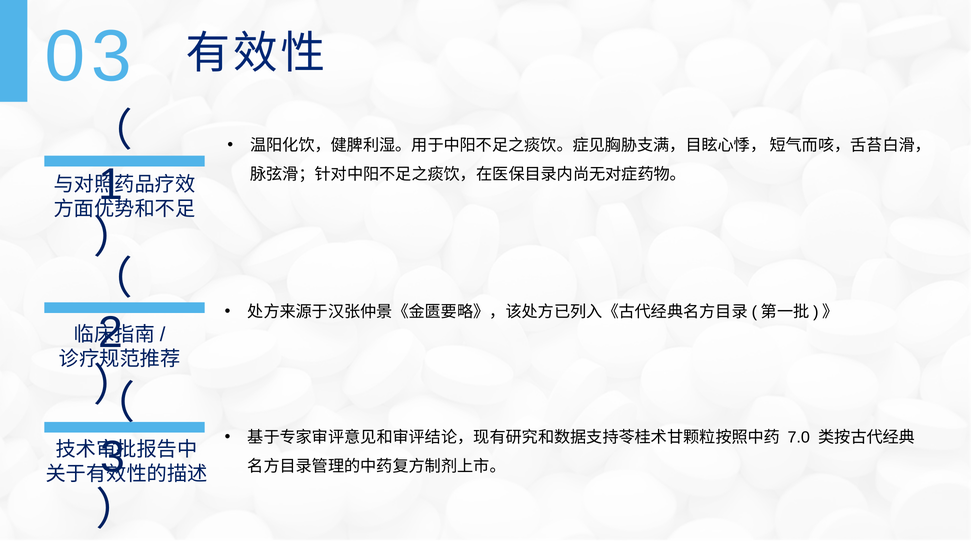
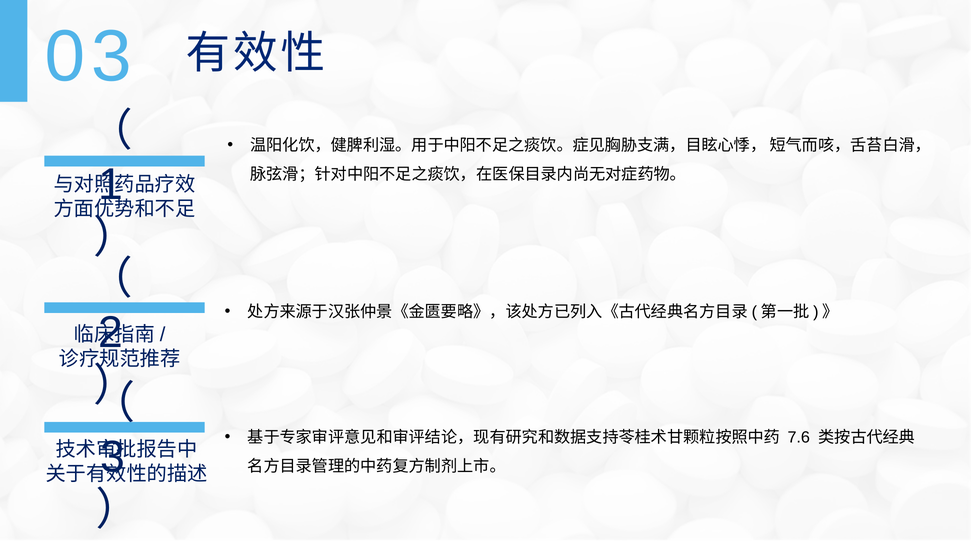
7.0: 7.0 -> 7.6 (799, 437)
